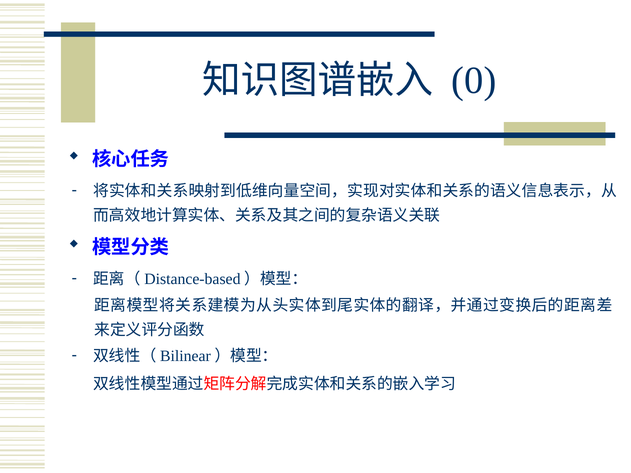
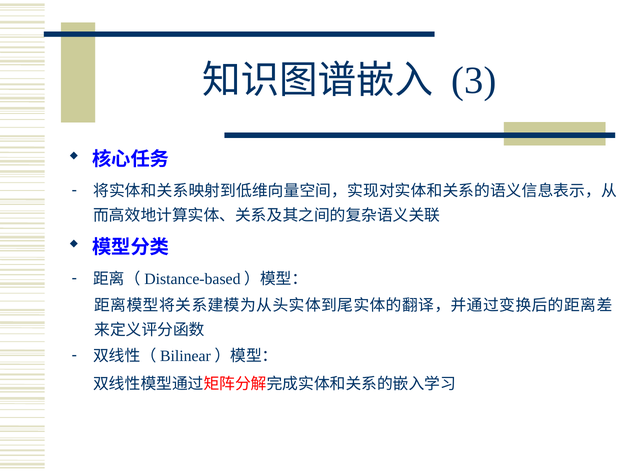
0: 0 -> 3 (474, 81)
